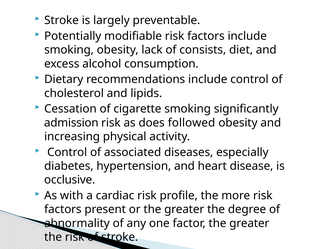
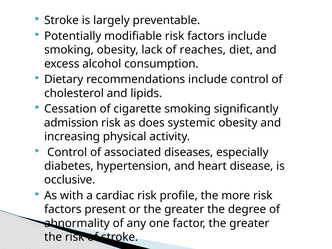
consists: consists -> reaches (203, 50)
followed: followed -> systemic (191, 123)
